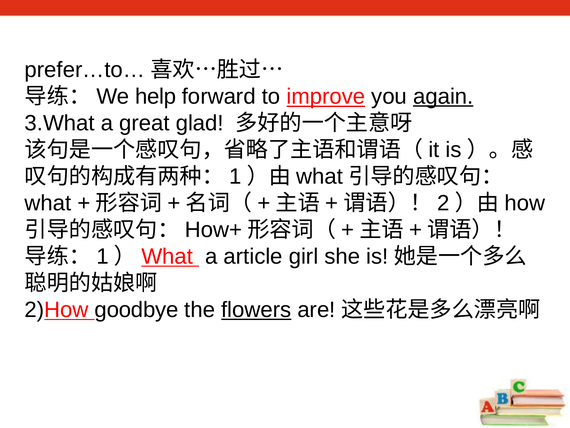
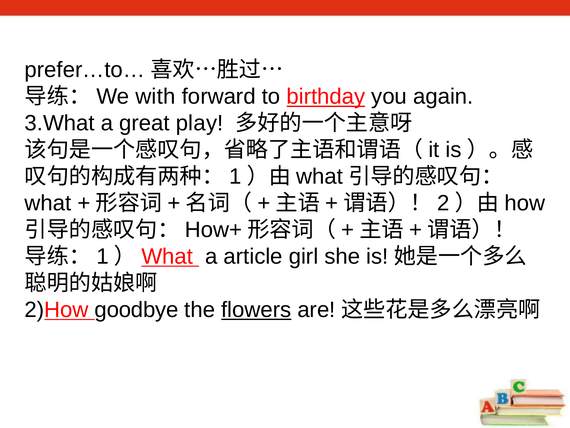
help: help -> with (155, 96)
improve: improve -> birthday (326, 96)
again underline: present -> none (443, 96)
glad: glad -> play (200, 123)
